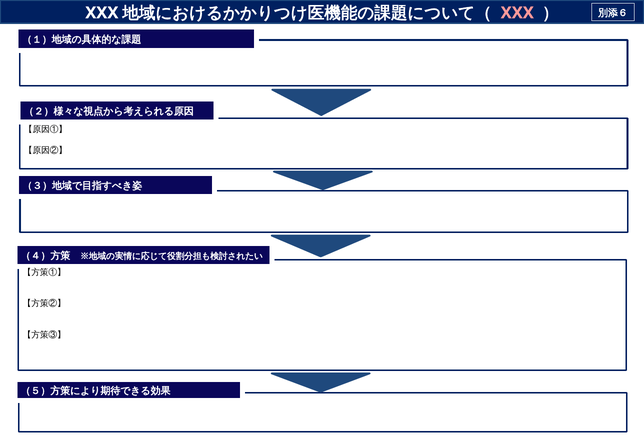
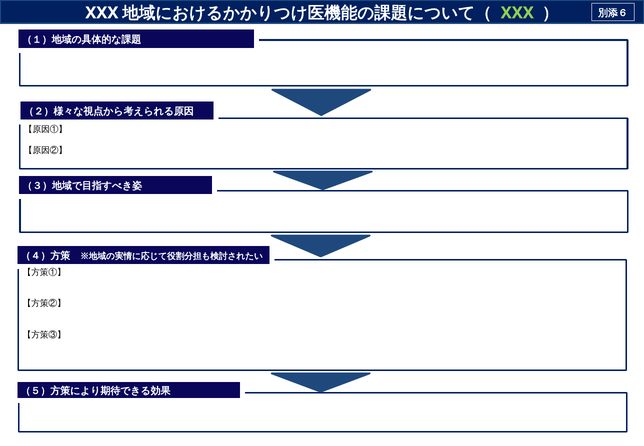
XXX colour: pink -> light green (517, 13)
